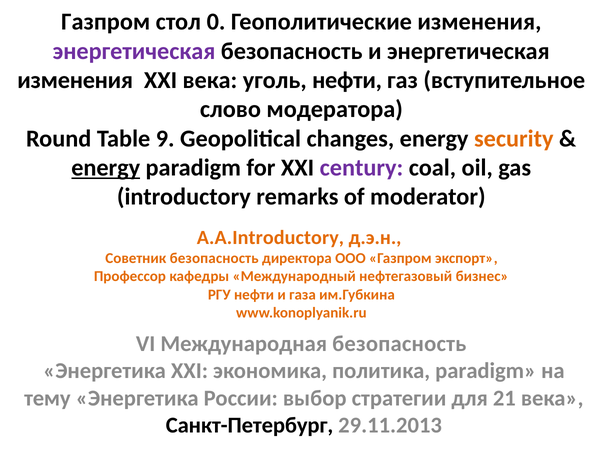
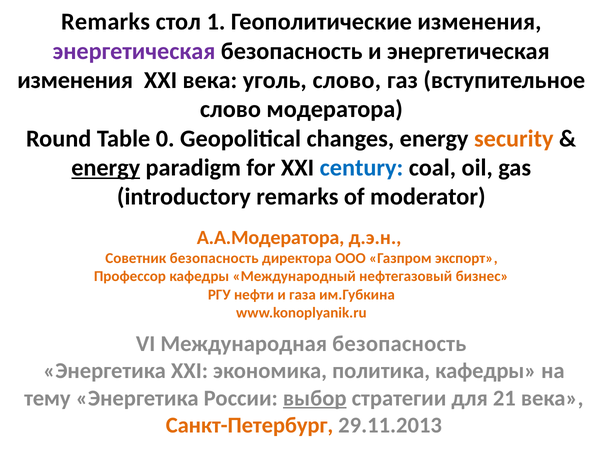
Газпром: Газпром -> Remarks (106, 22)
0: 0 -> 1 (216, 22)
уголь нефти: нефти -> слово (347, 80)
9: 9 -> 0 (165, 139)
century colour: purple -> blue (361, 168)
А.А.Introductory: А.А.Introductory -> А.А.Модератора (271, 238)
политика paradigm: paradigm -> кафедры (486, 371)
выбор underline: none -> present (315, 398)
Санкт-Петербург colour: black -> orange (250, 425)
